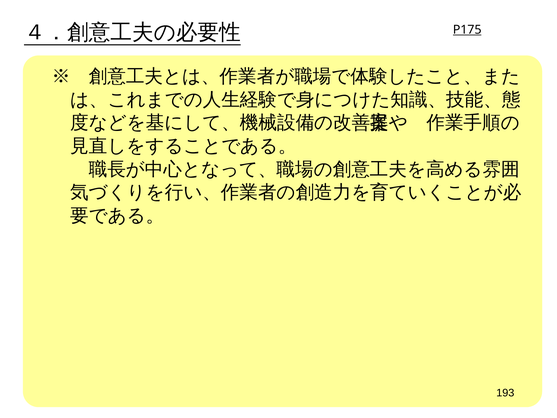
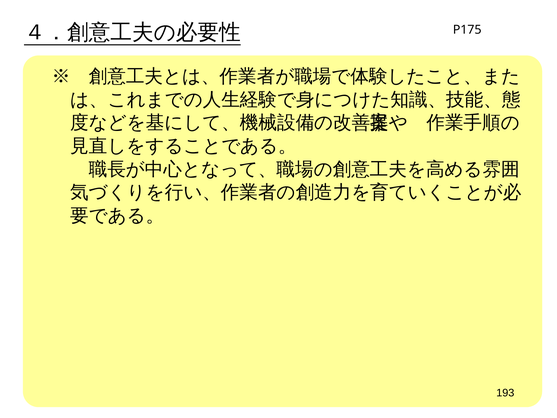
P175 underline: present -> none (467, 30)
